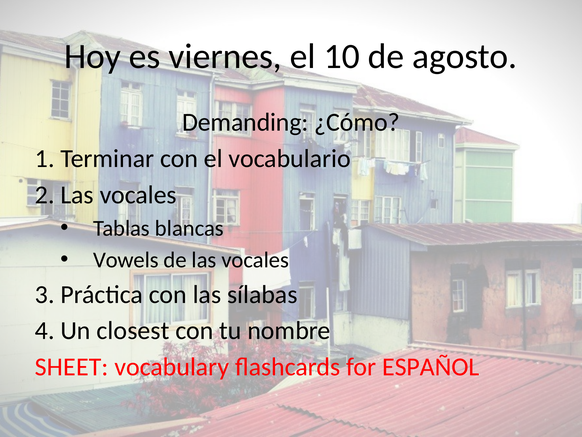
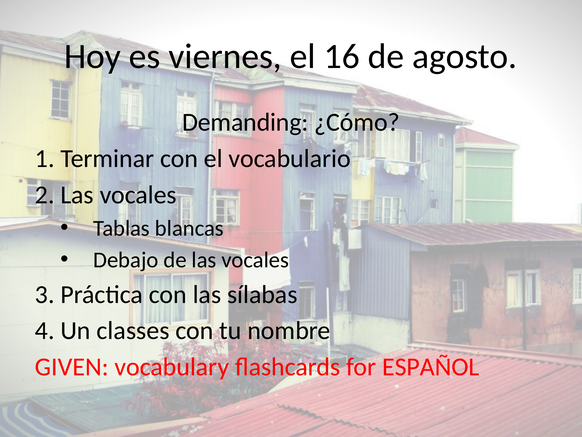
10: 10 -> 16 (342, 56)
Vowels: Vowels -> Debajo (126, 260)
closest: closest -> classes (133, 330)
SHEET: SHEET -> GIVEN (72, 367)
